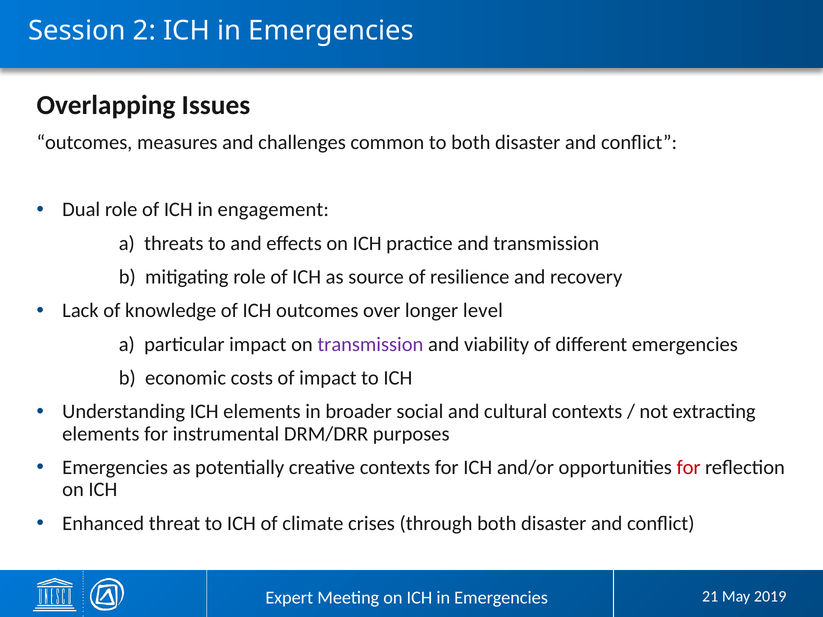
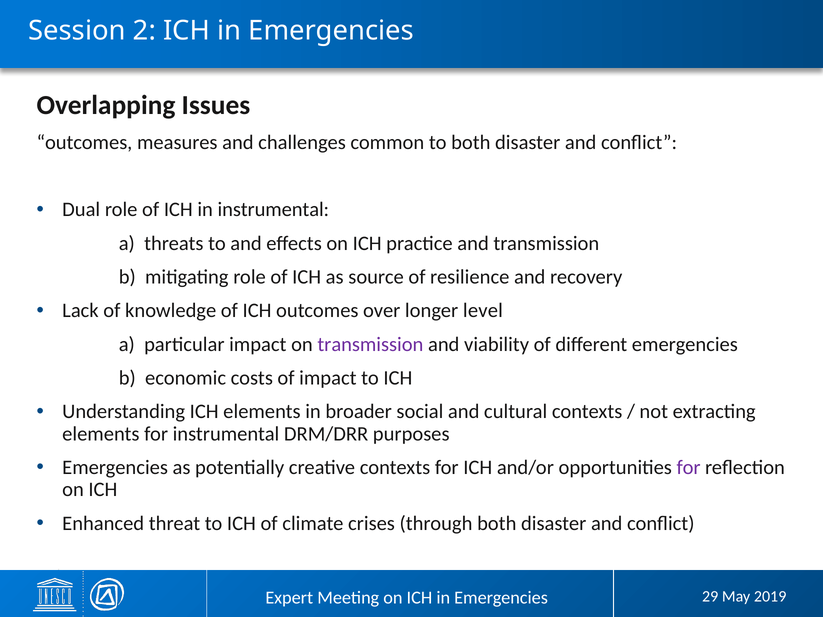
in engagement: engagement -> instrumental (273, 210)
for colour: red -> purple (689, 468)
21: 21 -> 29 (710, 597)
